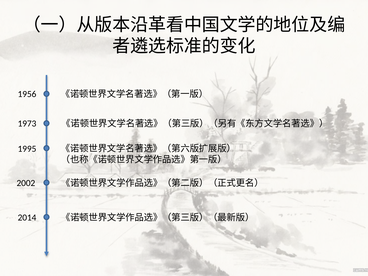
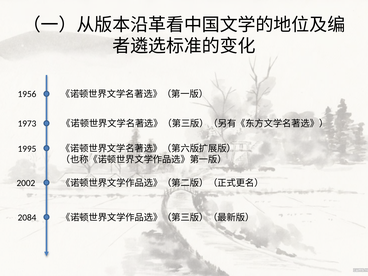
2014: 2014 -> 2084 (27, 218)
